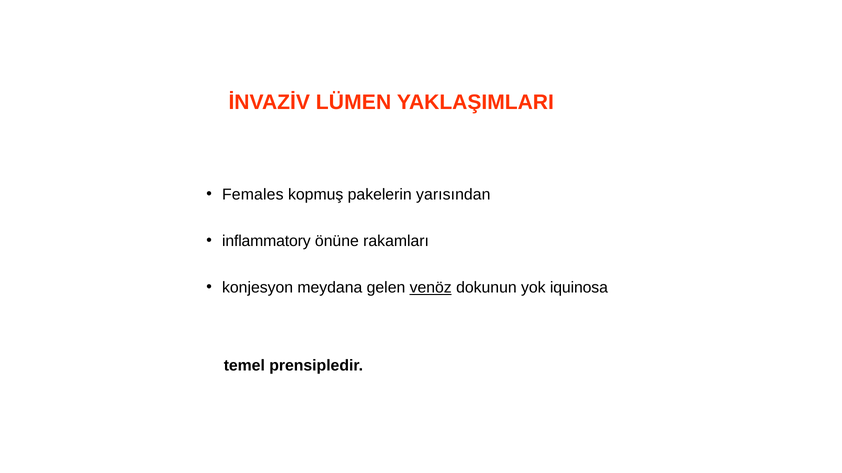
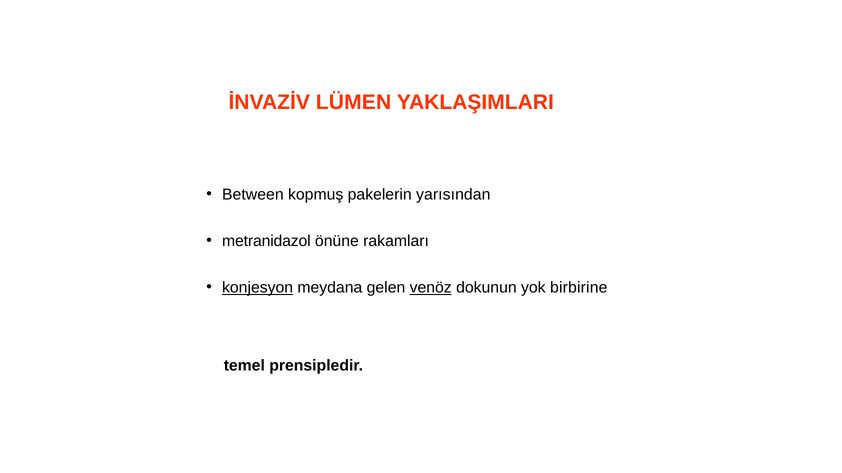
Females: Females -> Between (253, 195)
inflammatory: inflammatory -> metranidazol (266, 241)
konjesyon underline: none -> present (258, 288)
iquinosa: iquinosa -> birbirine (579, 288)
